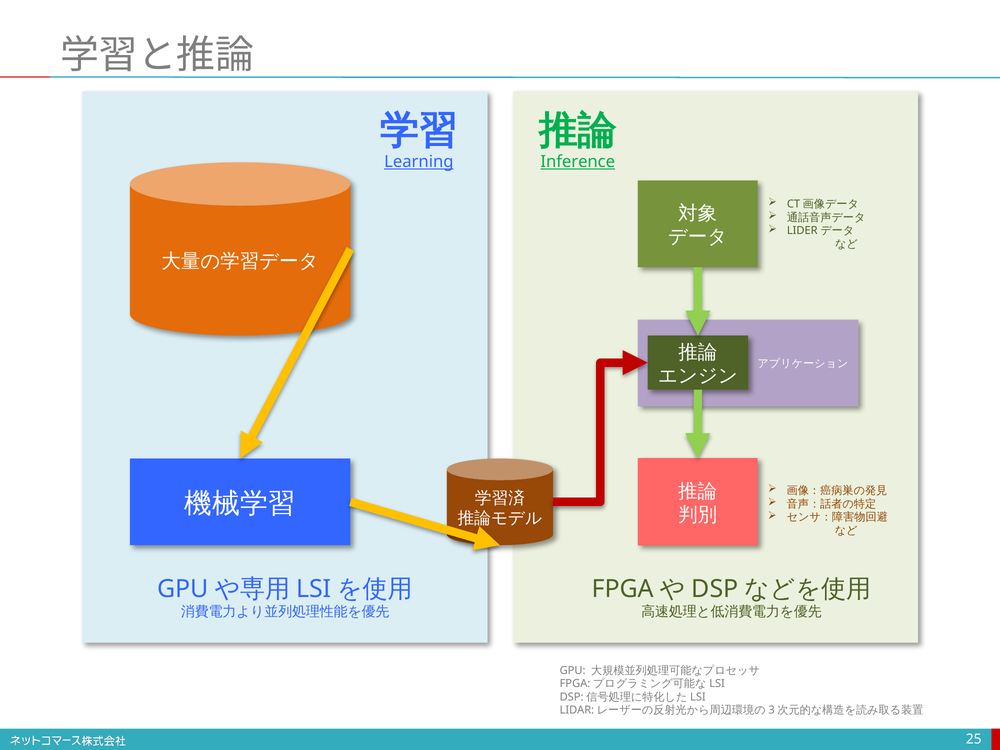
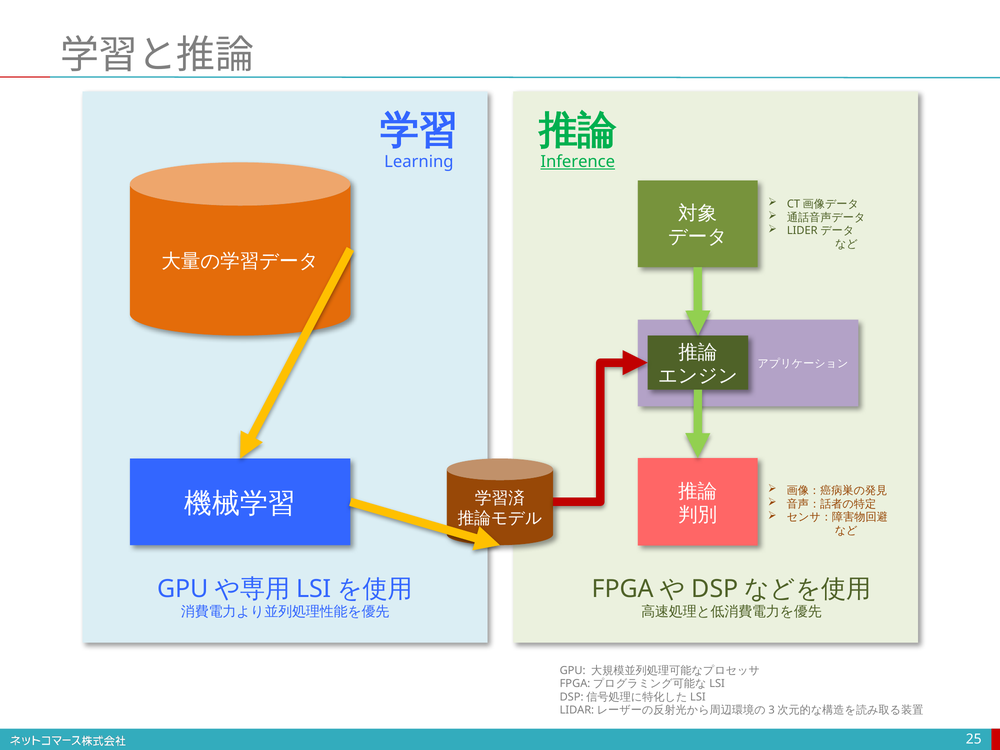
Learning underline: present -> none (419, 162)
